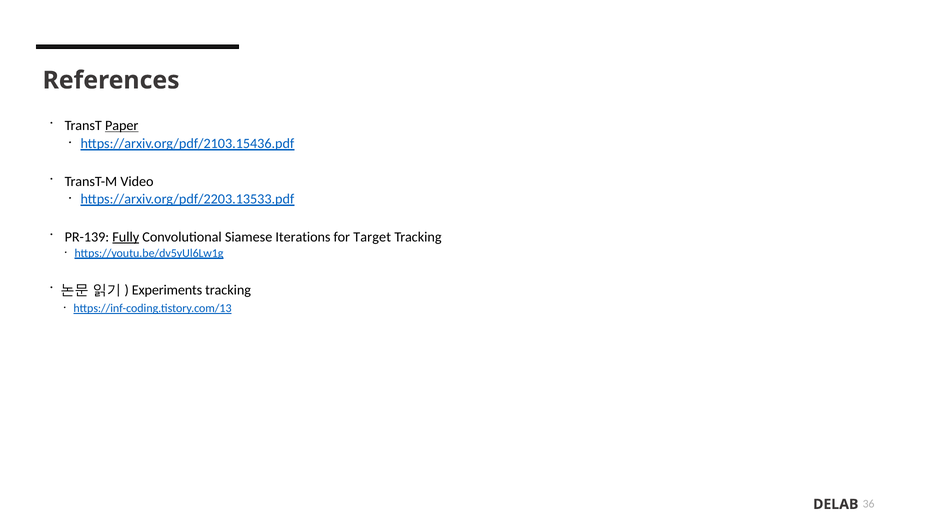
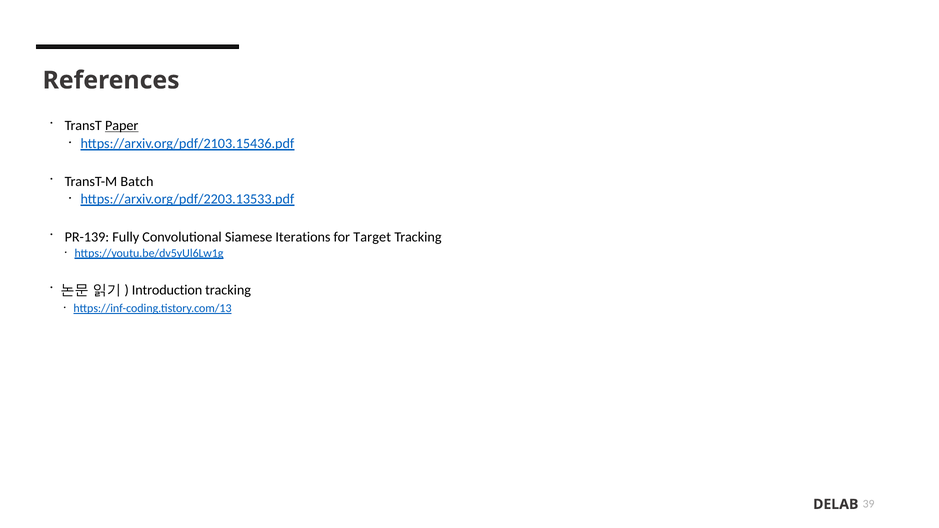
Video: Video -> Batch (137, 181)
Fully underline: present -> none (126, 237)
Experiments: Experiments -> Introduction (167, 290)
36: 36 -> 39 (869, 504)
